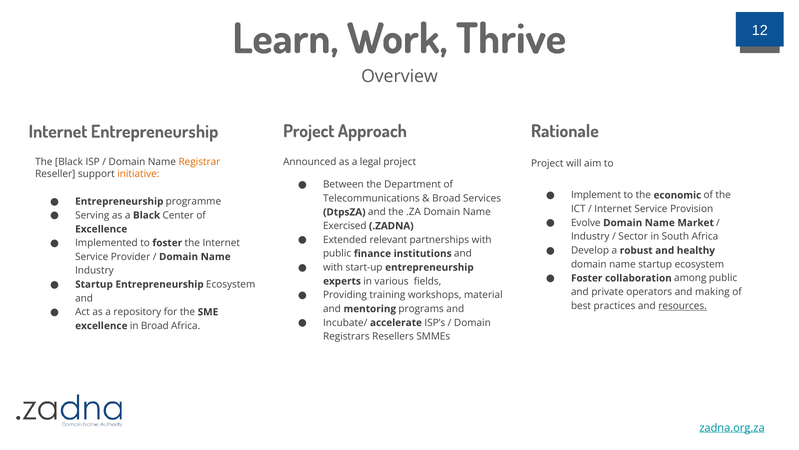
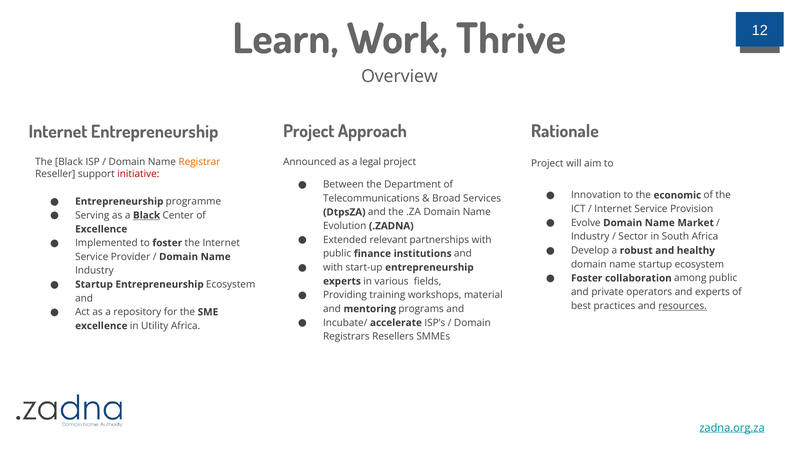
initiative colour: orange -> red (138, 174)
Implement: Implement -> Innovation (596, 195)
Black underline: none -> present (147, 215)
Exercised: Exercised -> Evolution (345, 226)
and making: making -> experts (712, 292)
in Broad: Broad -> Utility (155, 325)
